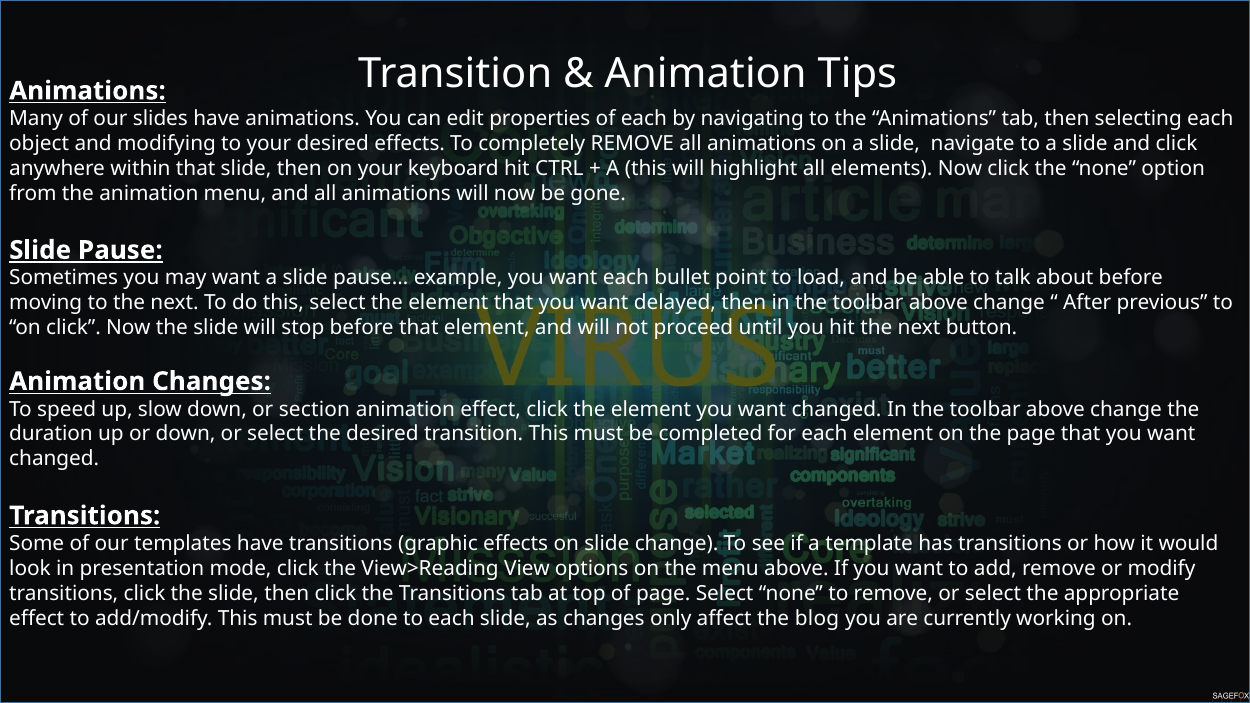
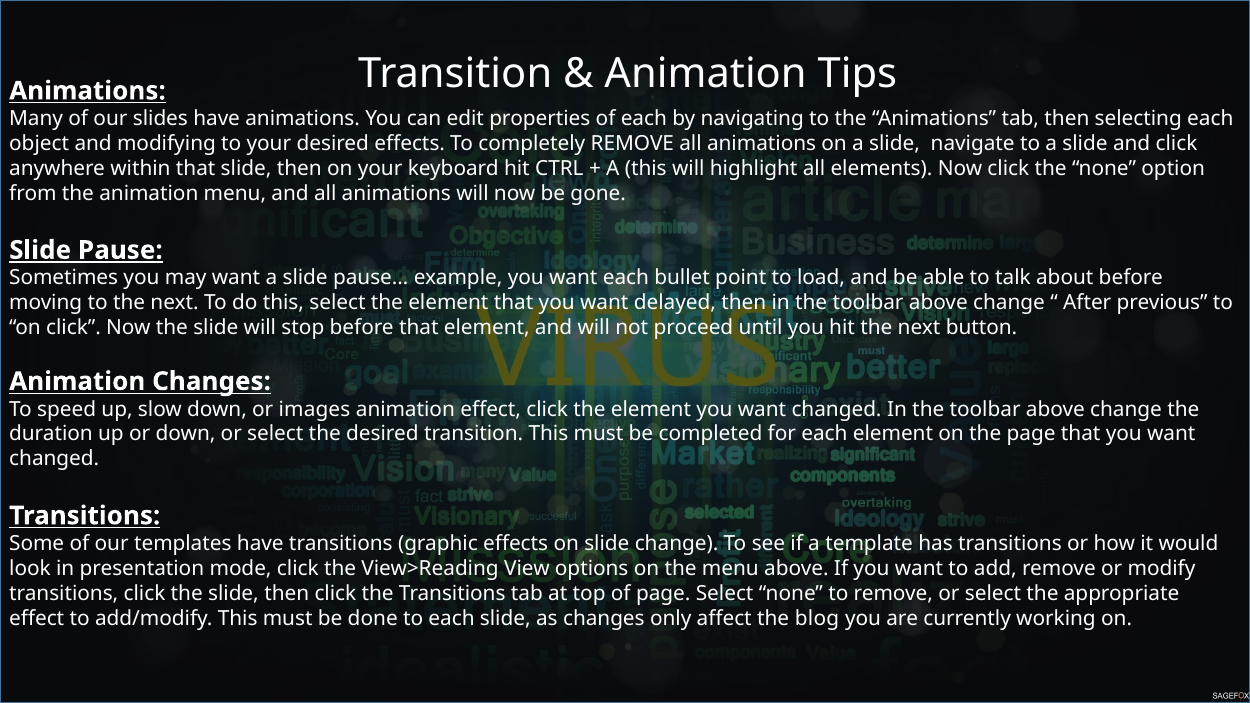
section: section -> images (315, 409)
